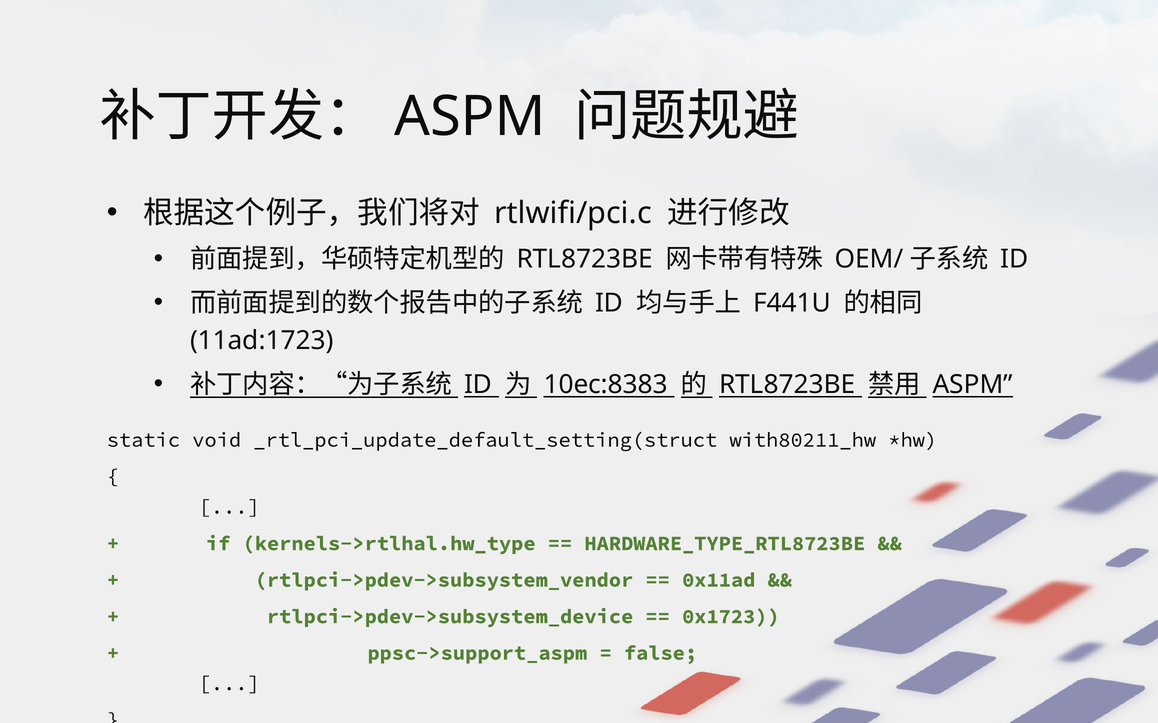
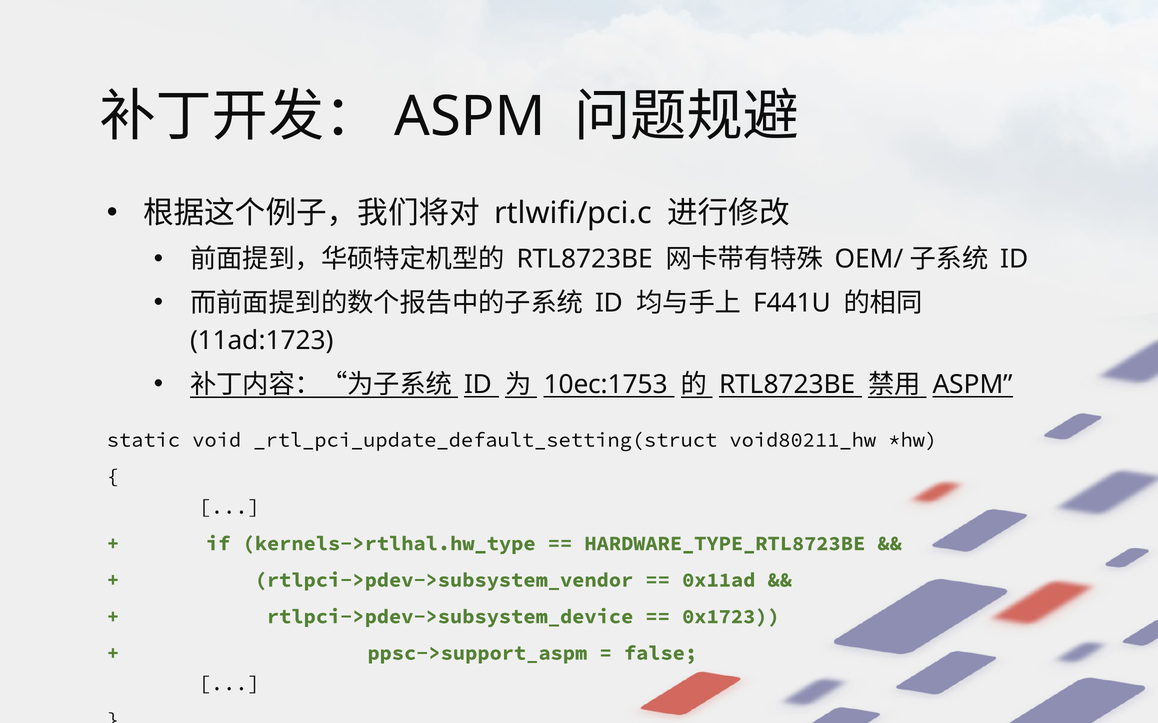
10ec:8383: 10ec:8383 -> 10ec:1753 (606, 385)
with80211_hw: with80211_hw -> void80211_hw (803, 440)
